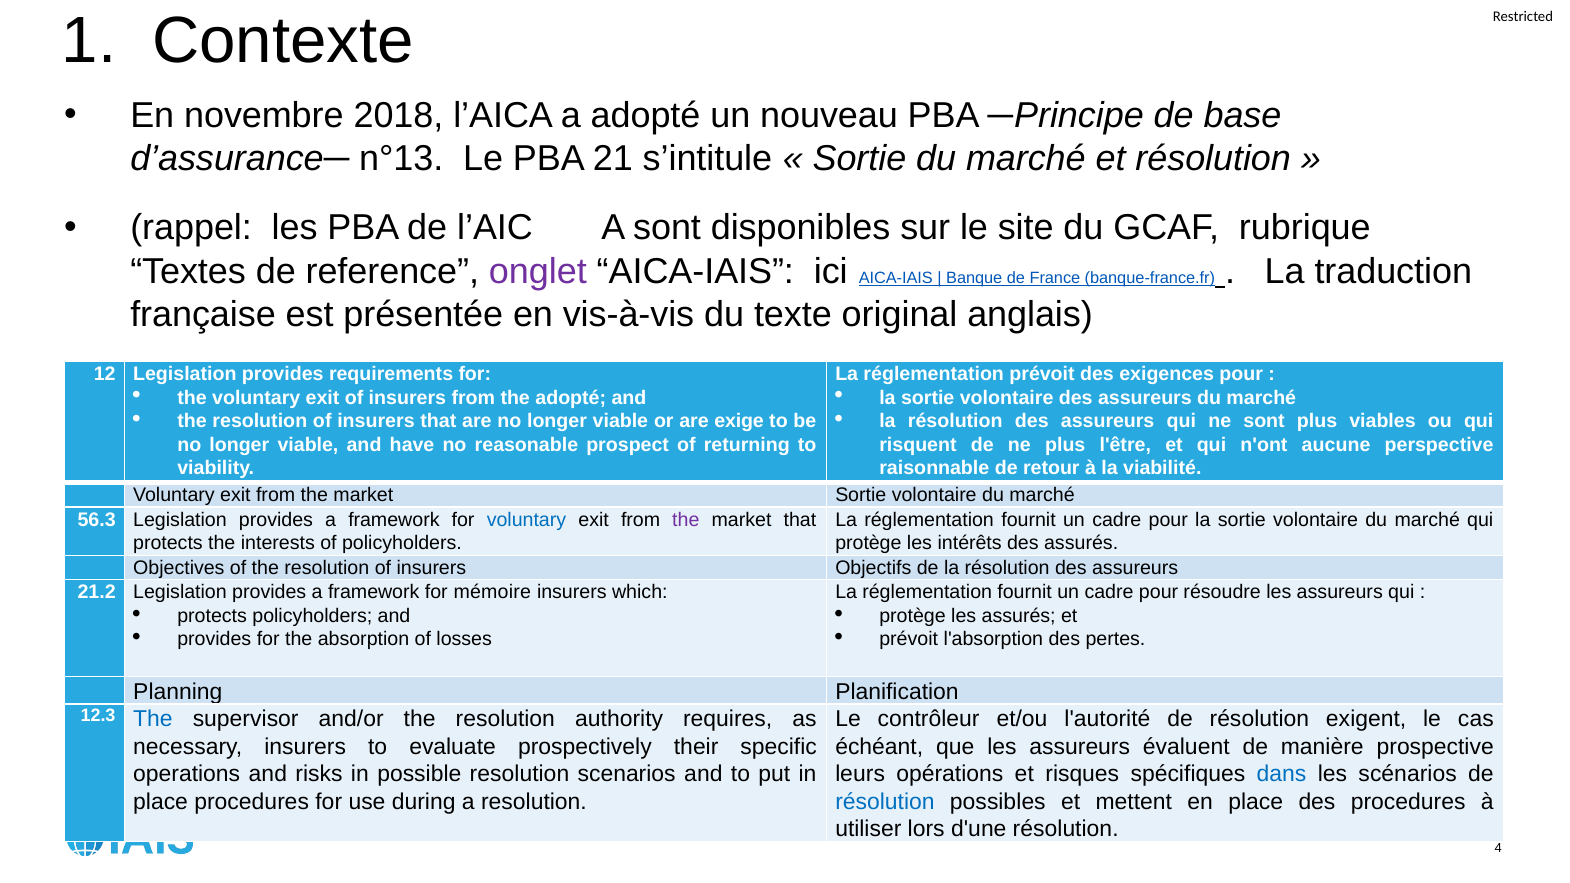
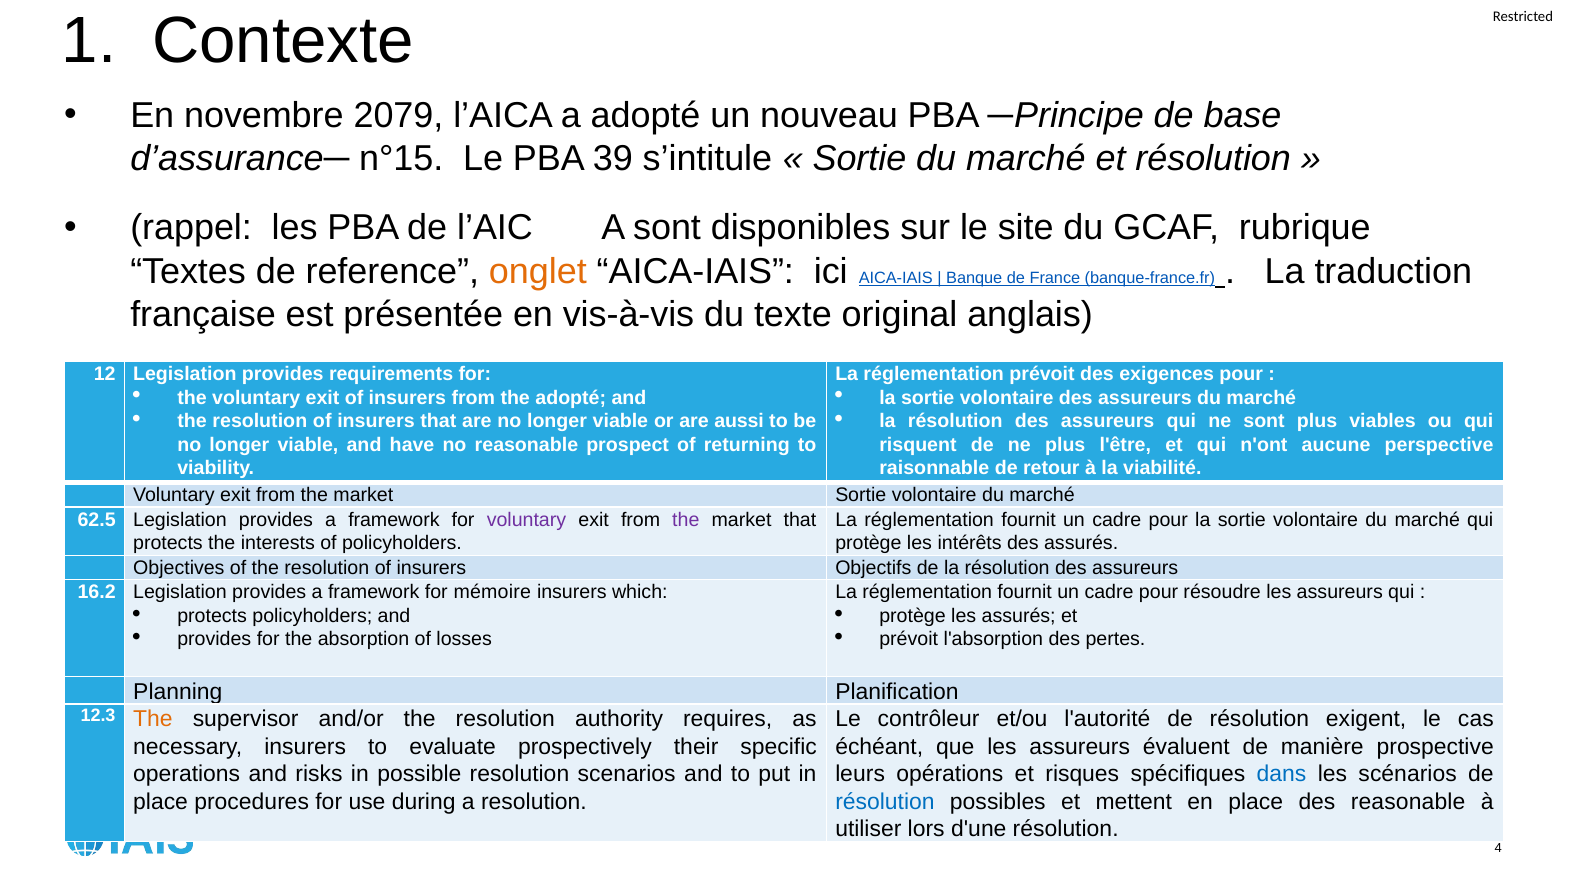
2018: 2018 -> 2079 (398, 116)
n°13: n°13 -> n°15 (401, 159)
21: 21 -> 39 (613, 159)
onglet colour: purple -> orange (538, 271)
exige: exige -> aussi (739, 421)
56.3: 56.3 -> 62.5 (97, 520)
voluntary colour: blue -> purple (526, 520)
21.2: 21.2 -> 16.2 (97, 593)
The colour: blue -> orange (153, 719)
des procedures: procedures -> reasonable (1408, 802)
